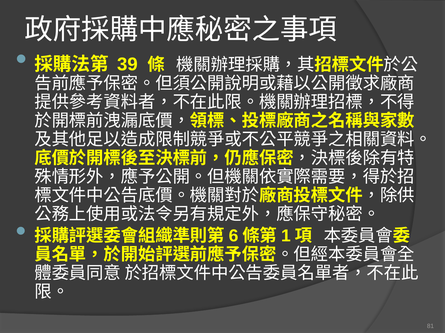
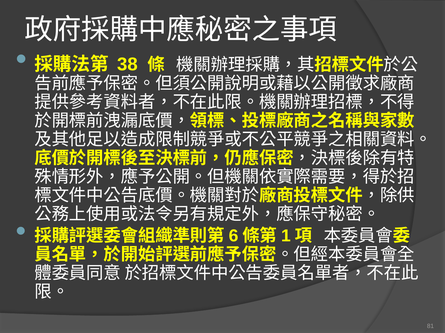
39: 39 -> 38 (127, 64)
